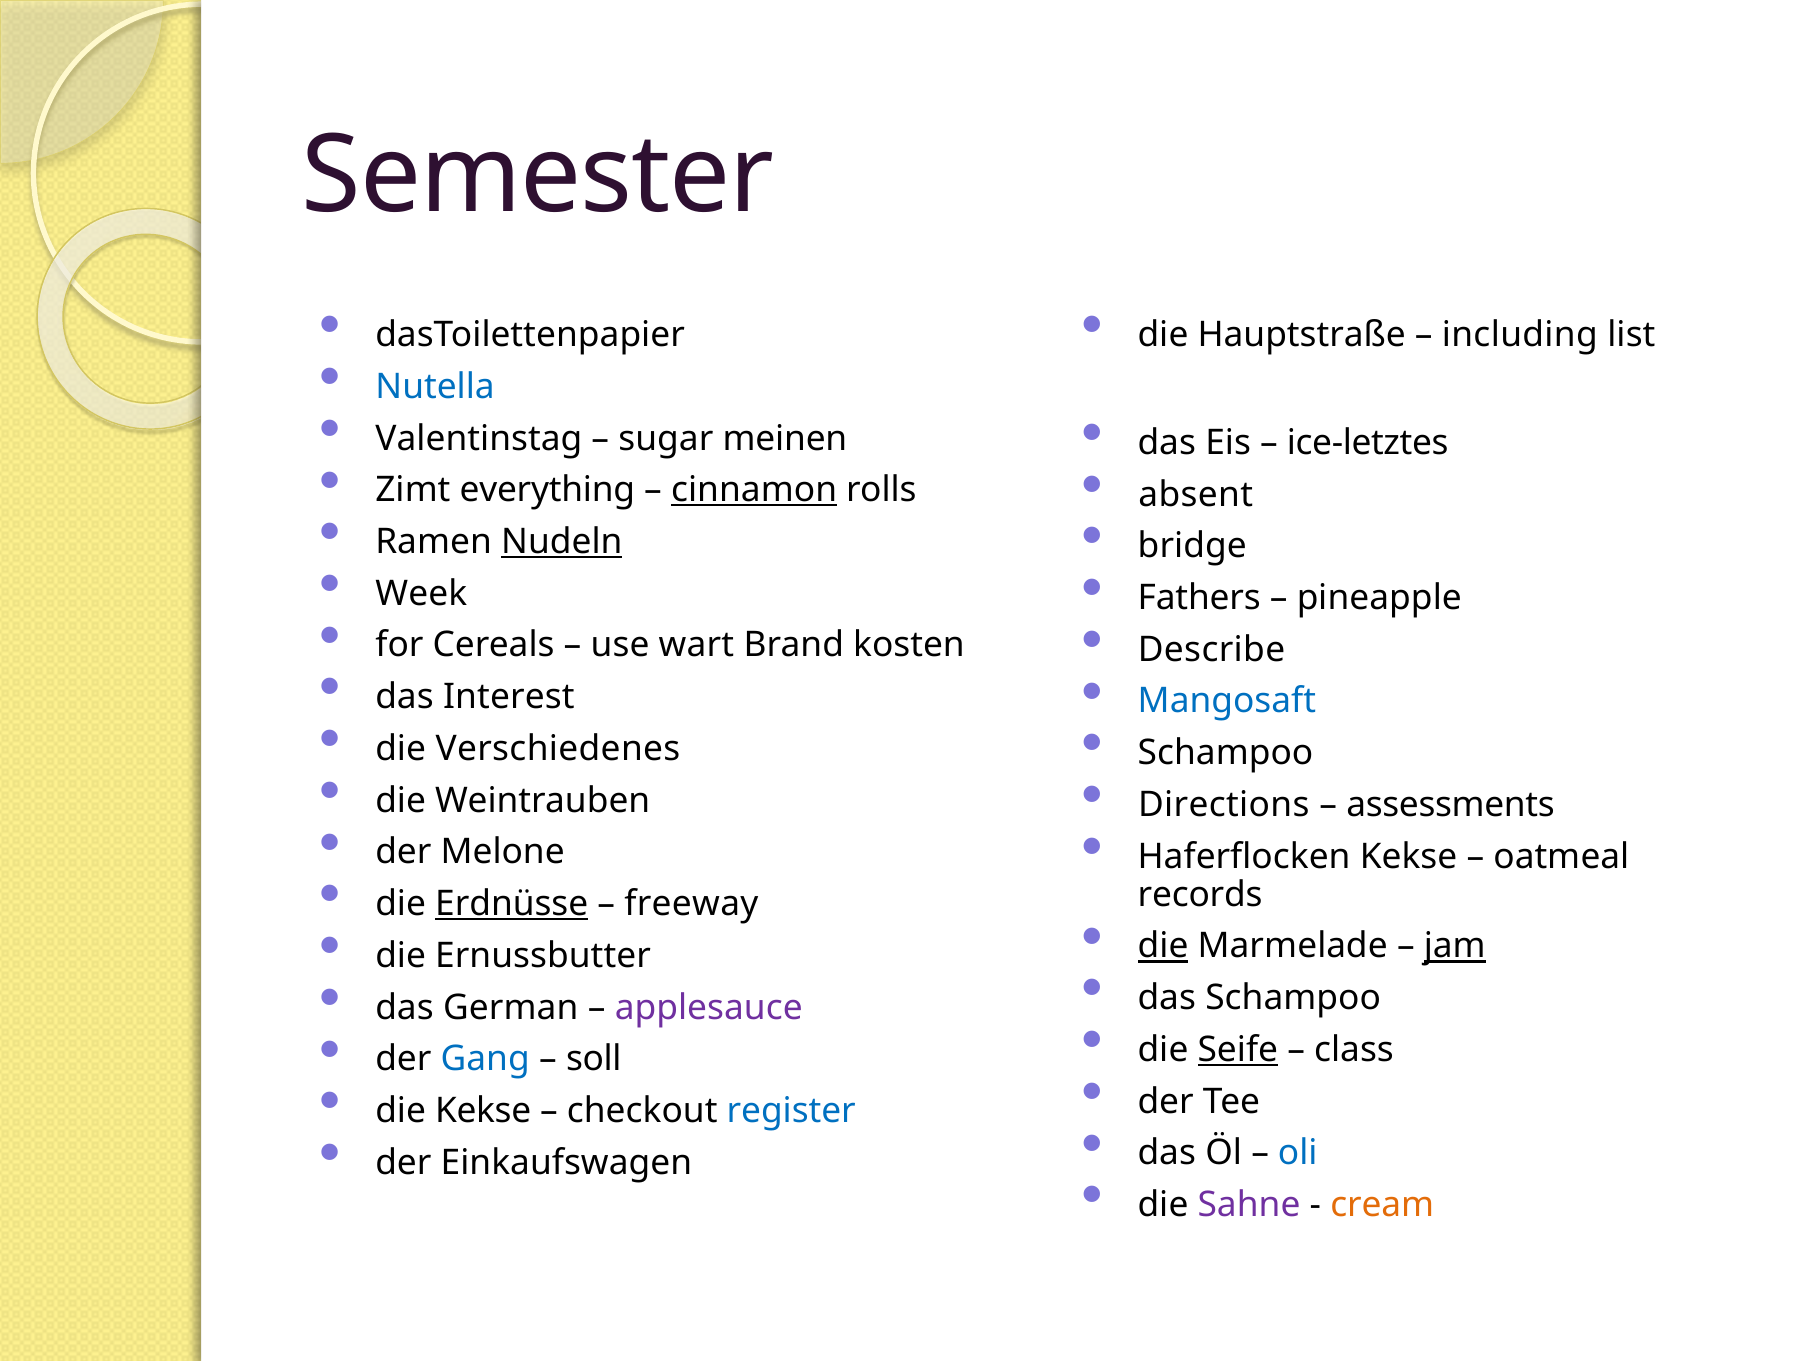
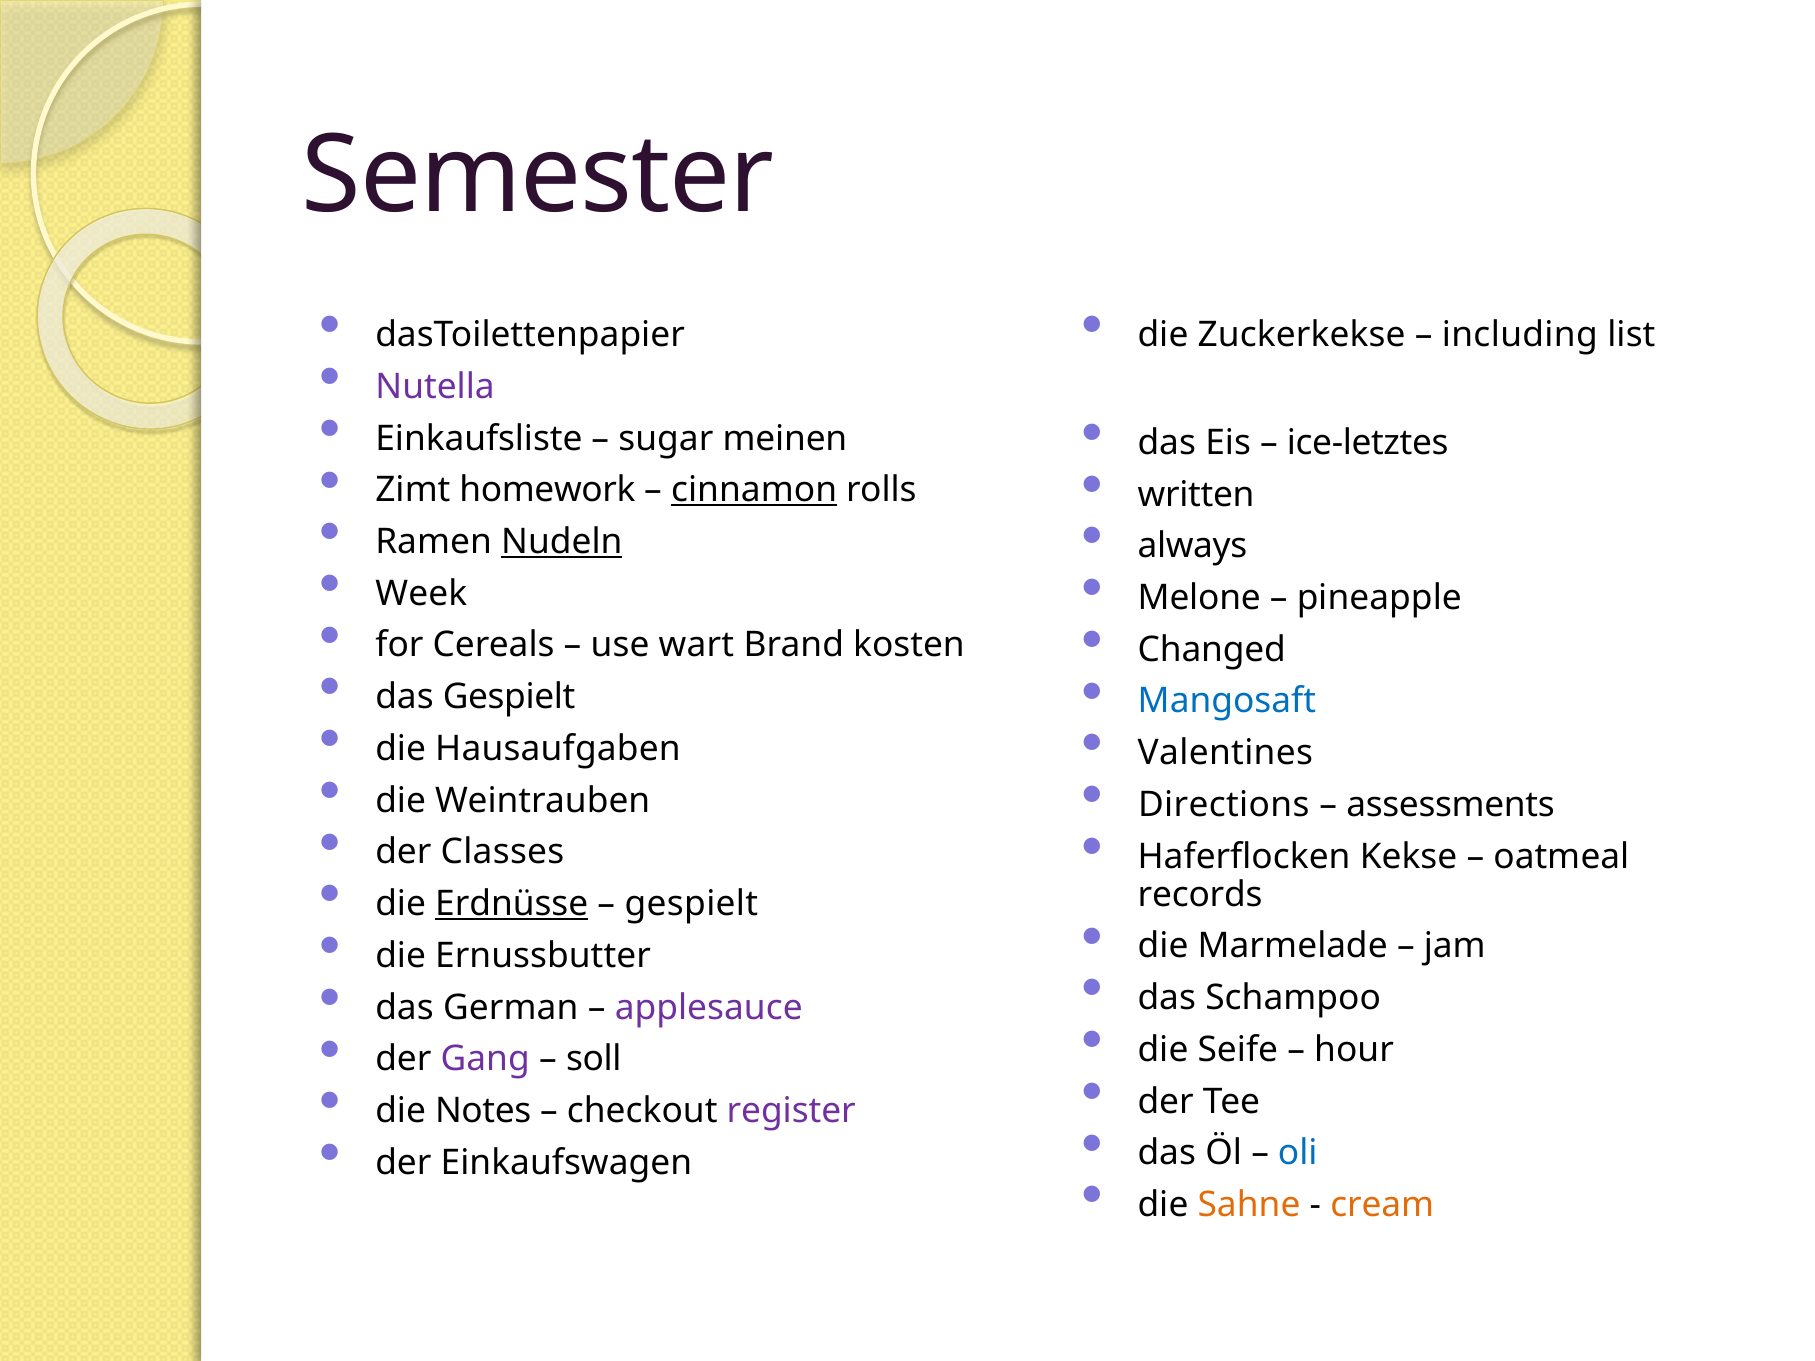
Hauptstraße: Hauptstraße -> Zuckerkekse (1302, 335)
Nutella colour: blue -> purple (435, 387)
Valentinstag: Valentinstag -> Einkaufsliste (479, 439)
everything: everything -> homework (547, 490)
absent: absent -> written (1196, 494)
bridge: bridge -> always (1192, 546)
Fathers: Fathers -> Melone (1199, 598)
Describe: Describe -> Changed (1212, 650)
das Interest: Interest -> Gespielt (509, 697)
Verschiedenes: Verschiedenes -> Hausaufgaben (558, 749)
Schampoo: Schampoo -> Valentines (1225, 753)
Melone: Melone -> Classes (502, 852)
freeway: freeway -> gespielt (691, 904)
die underline: present -> none (1163, 947)
jam underline: present -> none (1455, 947)
Seife underline: present -> none (1238, 1050)
class: class -> hour (1354, 1050)
Gang colour: blue -> purple (485, 1059)
die Kekse: Kekse -> Notes (483, 1111)
register colour: blue -> purple (791, 1111)
Sahne colour: purple -> orange (1249, 1205)
